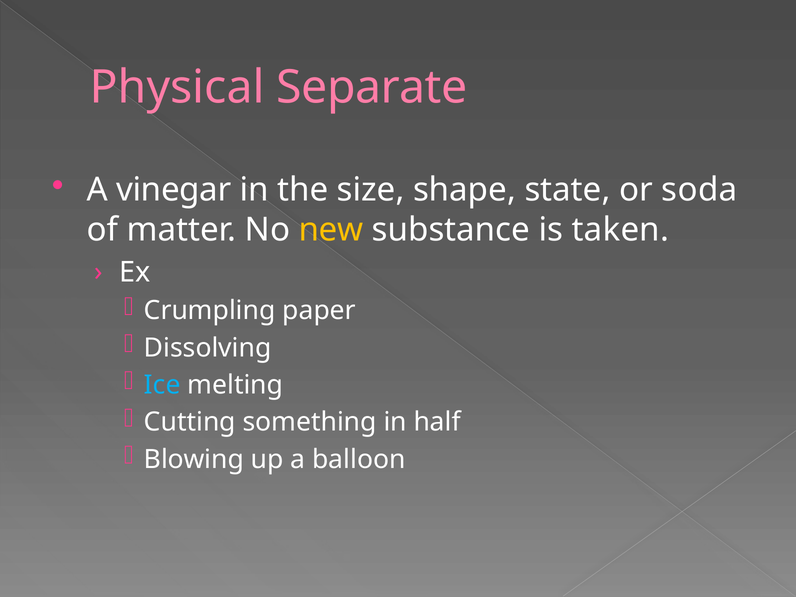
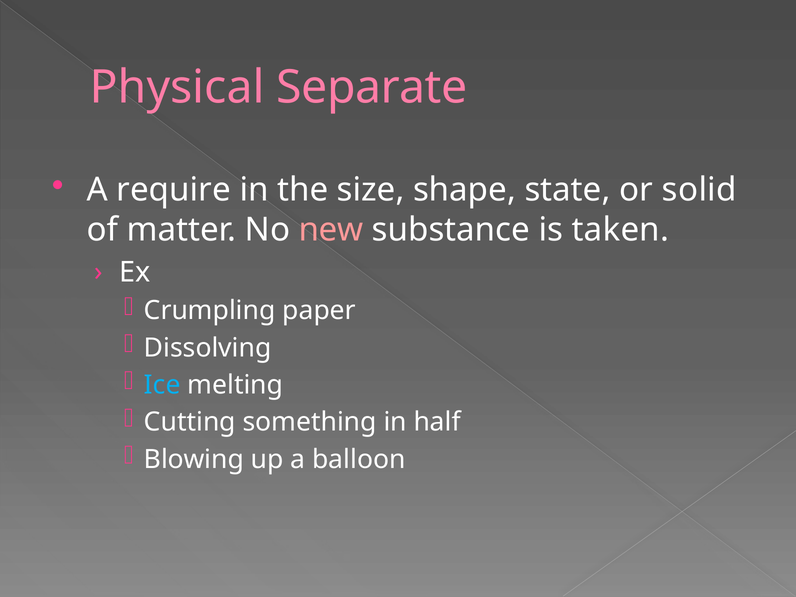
vinegar: vinegar -> require (174, 190)
soda: soda -> solid (699, 190)
new colour: yellow -> pink (331, 230)
